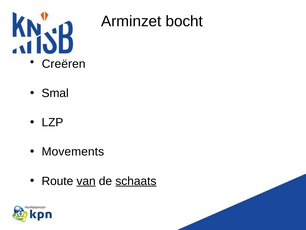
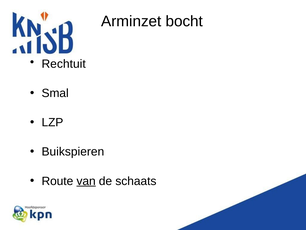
Creëren: Creëren -> Rechtuit (64, 64)
Movements: Movements -> Buikspieren (73, 151)
schaats underline: present -> none (136, 181)
